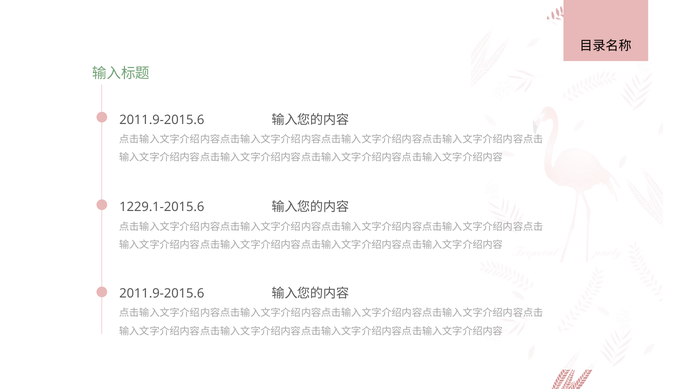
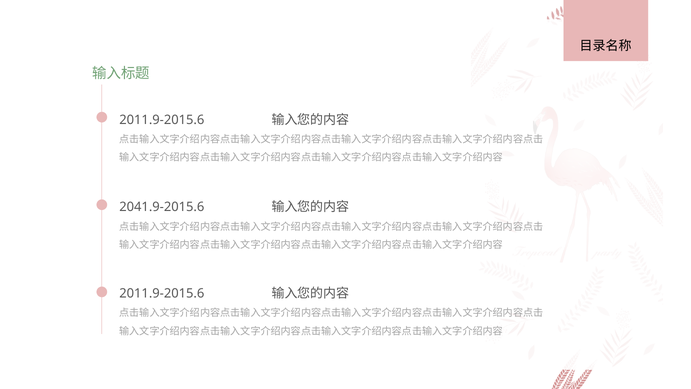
1229.1-2015.6: 1229.1-2015.6 -> 2041.9-2015.6 (162, 207)
